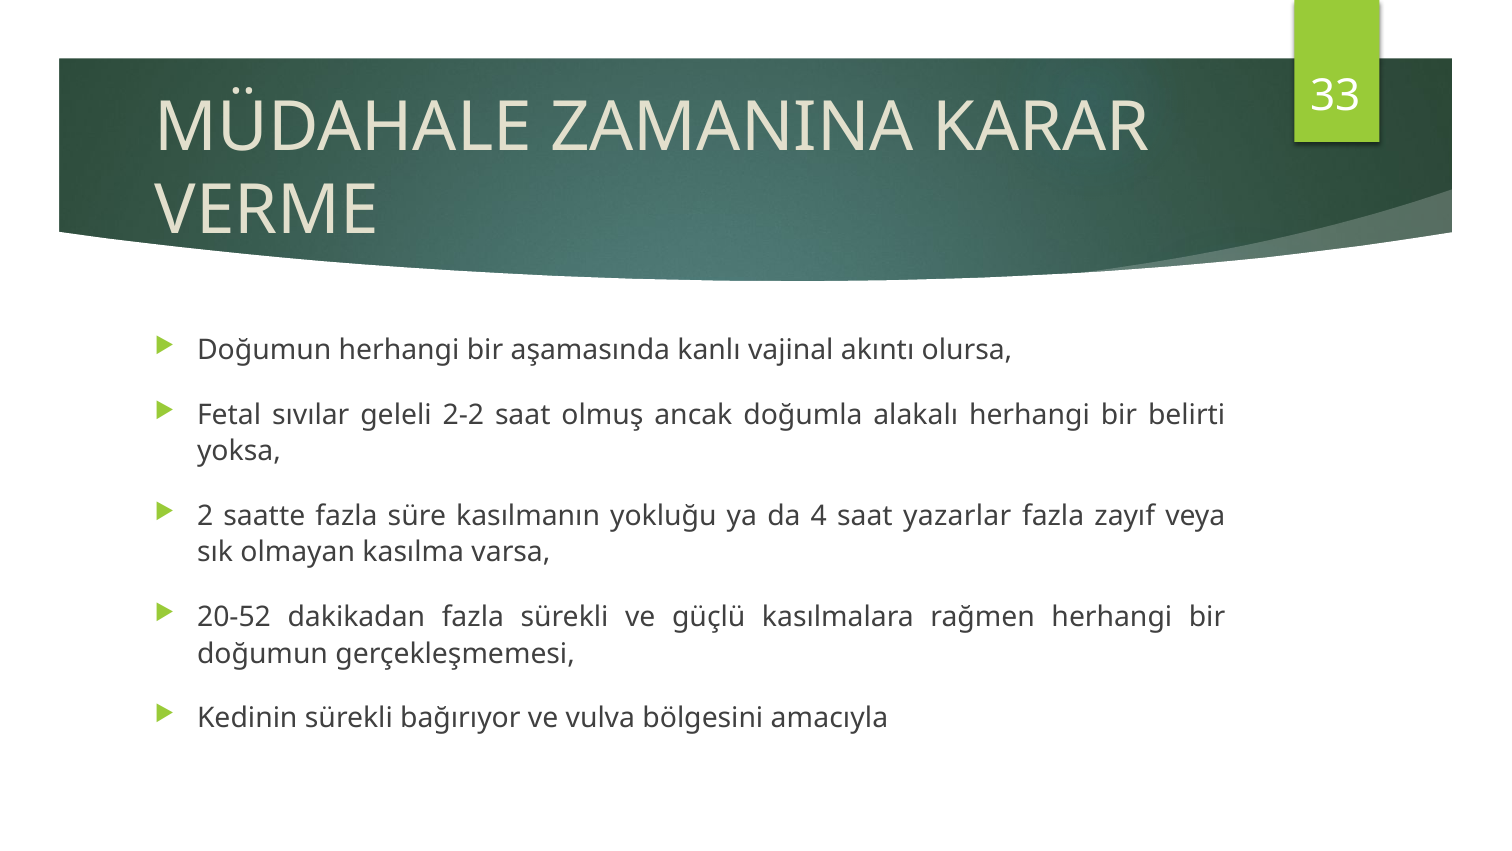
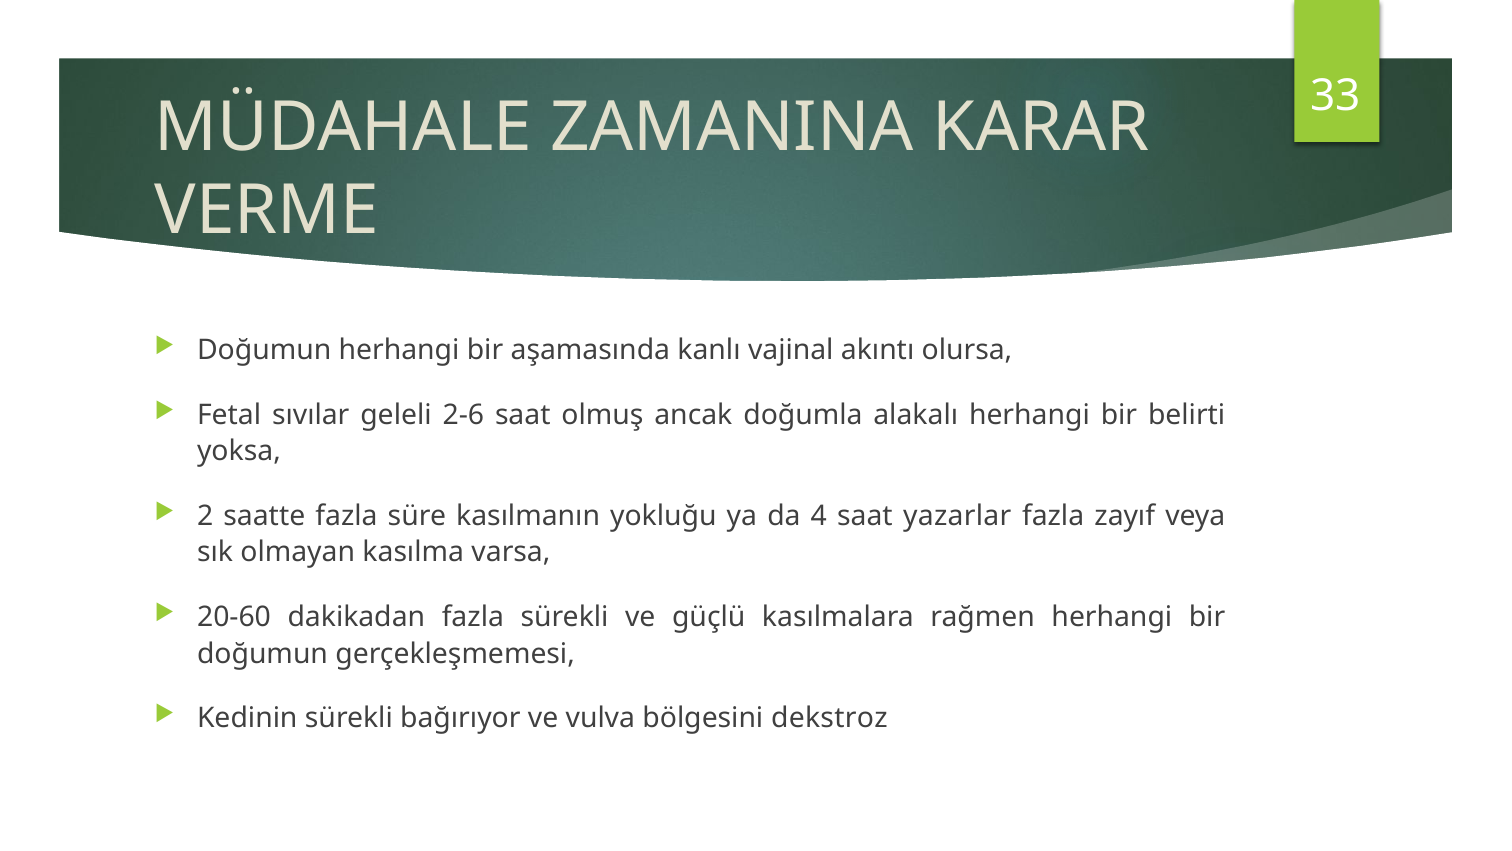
2-2: 2-2 -> 2-6 (463, 415)
20-52: 20-52 -> 20-60 (234, 617)
amacıyla: amacıyla -> dekstroz (829, 718)
